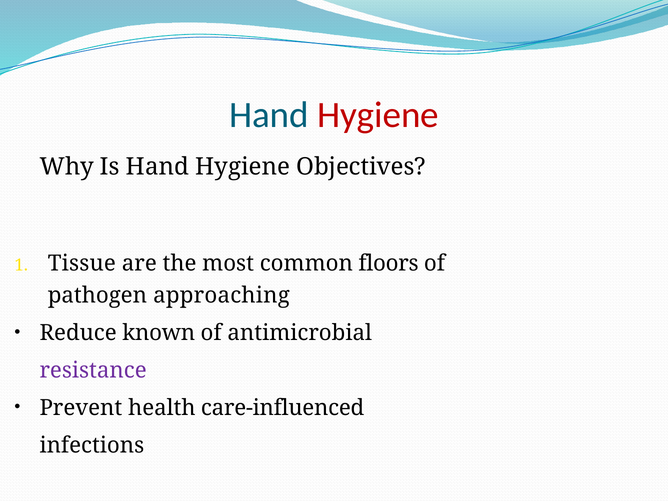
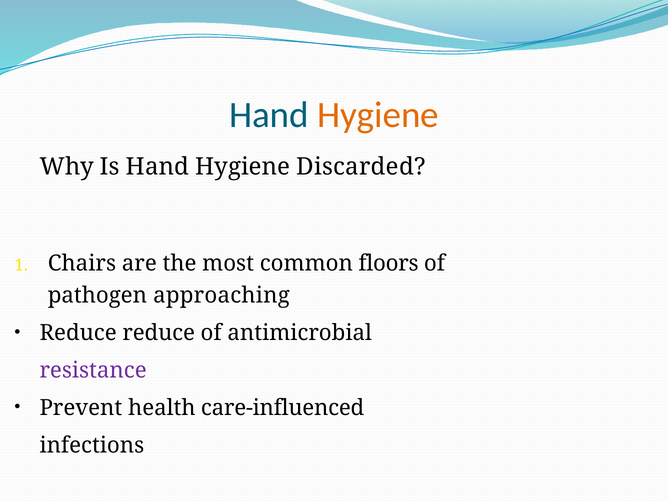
Hygiene colour: red -> orange (378, 115)
Objectives: Objectives -> Discarded (361, 167)
Tissue: Tissue -> Chairs (82, 264)
Reduce known: known -> reduce (159, 333)
